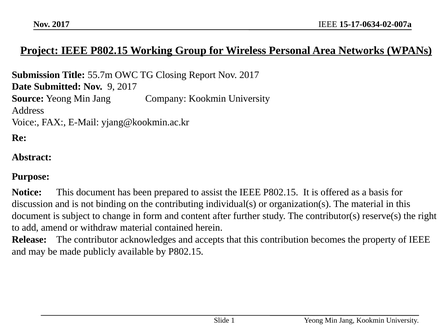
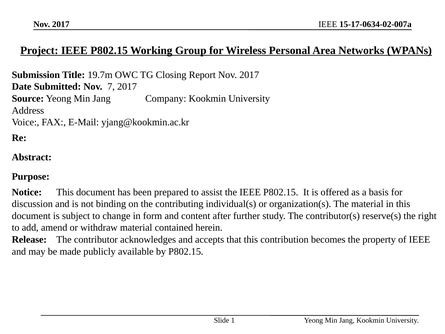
55.7m: 55.7m -> 19.7m (100, 75)
9: 9 -> 7 (111, 87)
